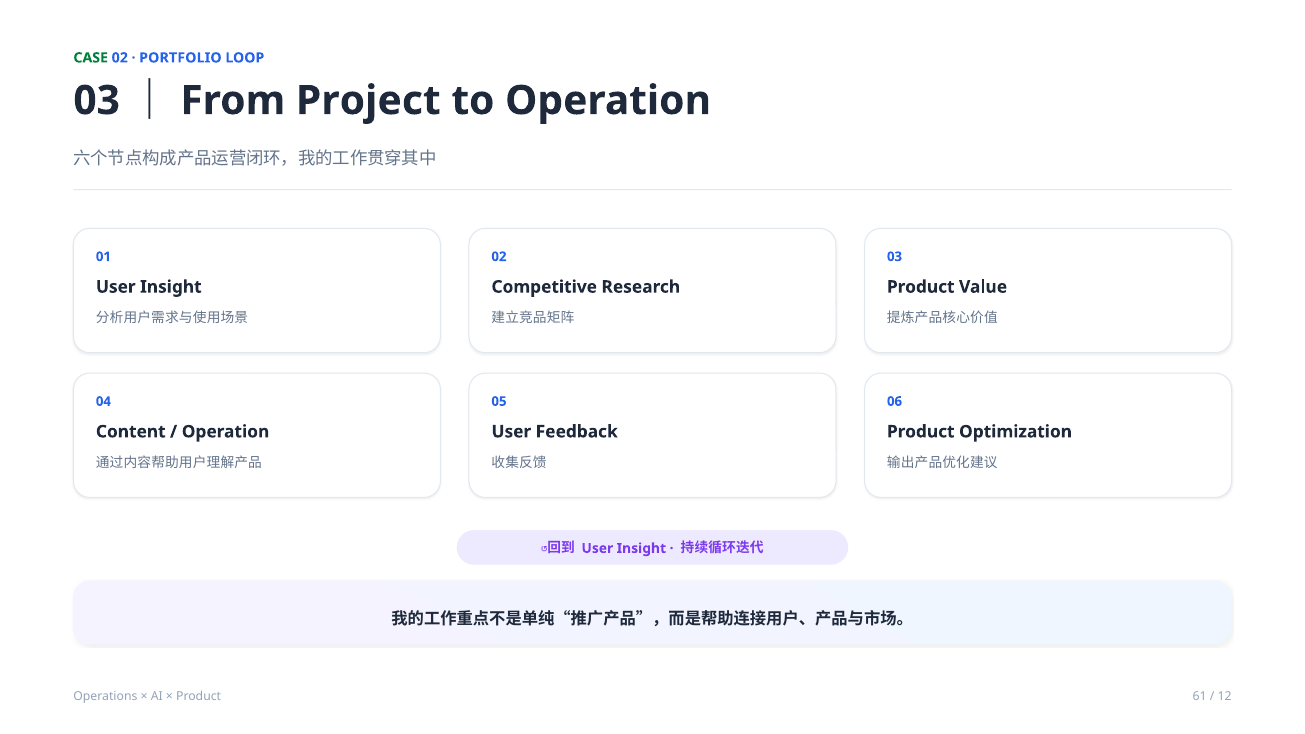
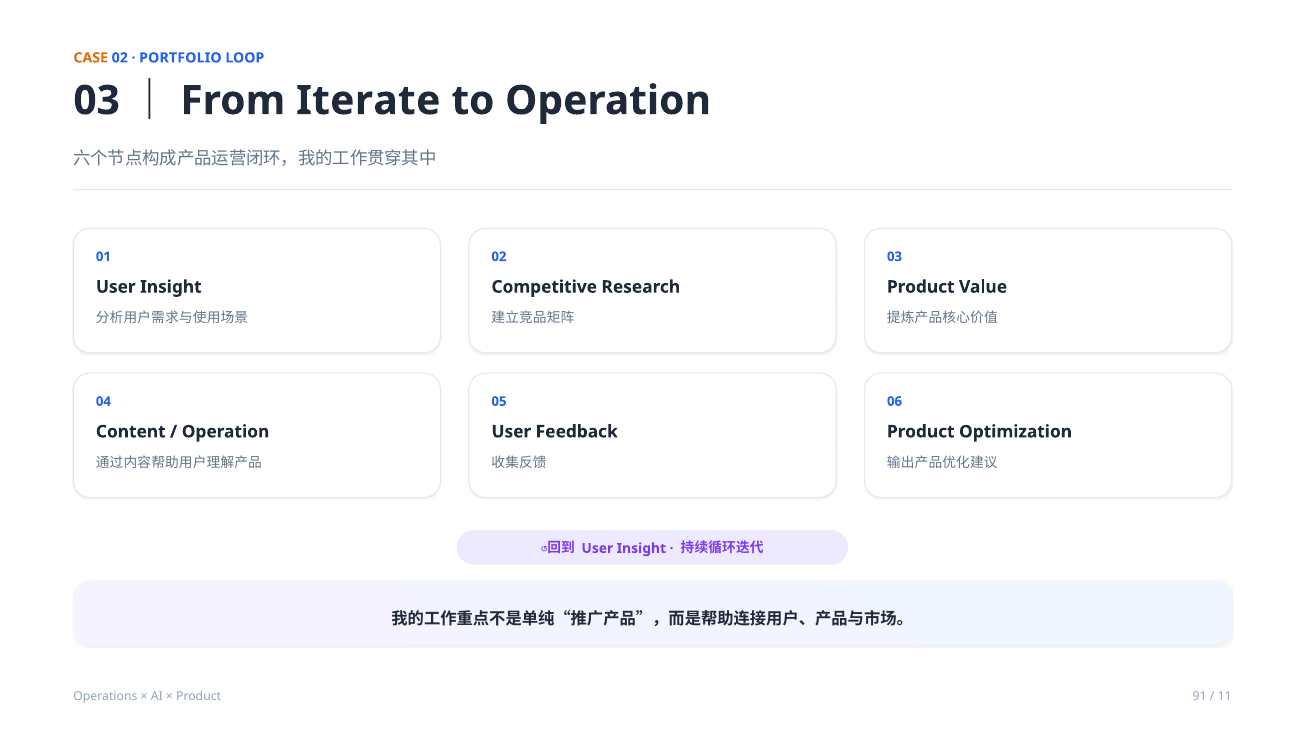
CASE colour: green -> orange (91, 58)
Project: Project -> Iterate (368, 101)
61: 61 -> 91 (1200, 696)
12: 12 -> 11 (1225, 696)
